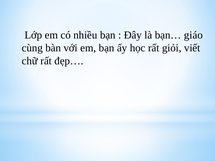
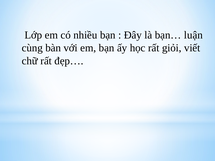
giáo: giáo -> luận (193, 35)
